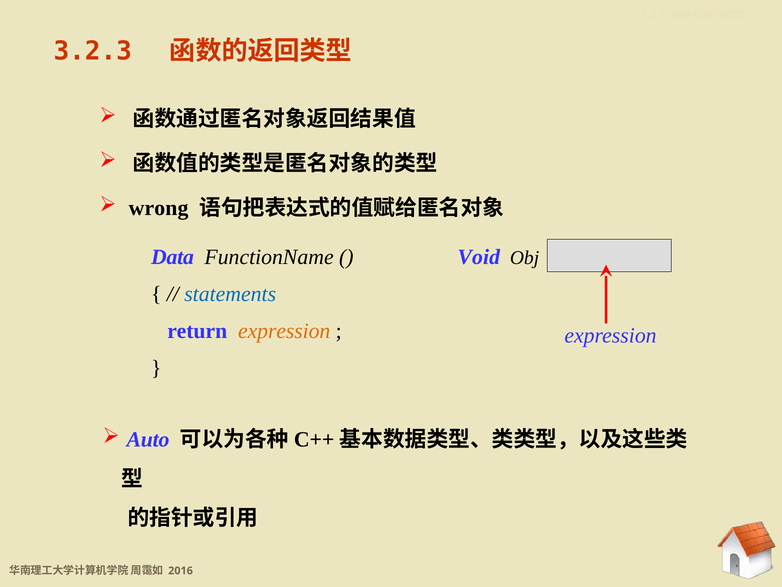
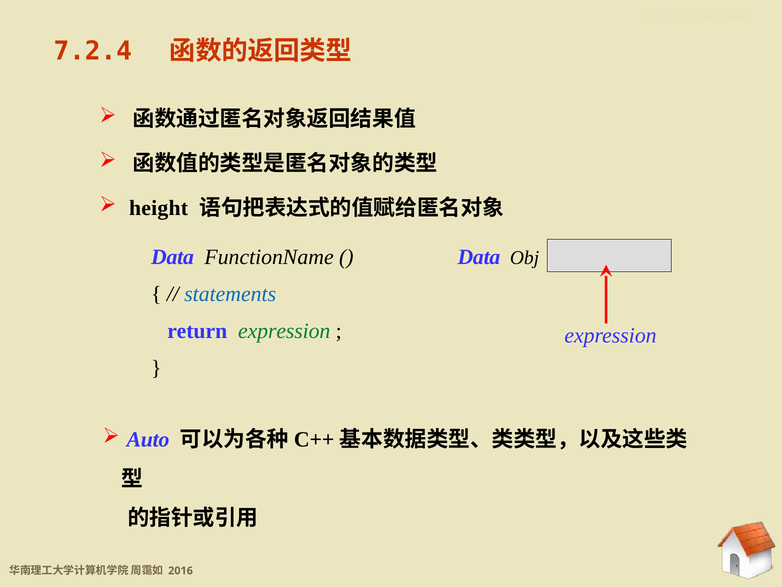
3.2.3: 3.2.3 -> 7.2.4 (93, 51)
wrong: wrong -> height (159, 208)
Void: Void -> Data (479, 257)
expression colour: orange -> green (284, 331)
